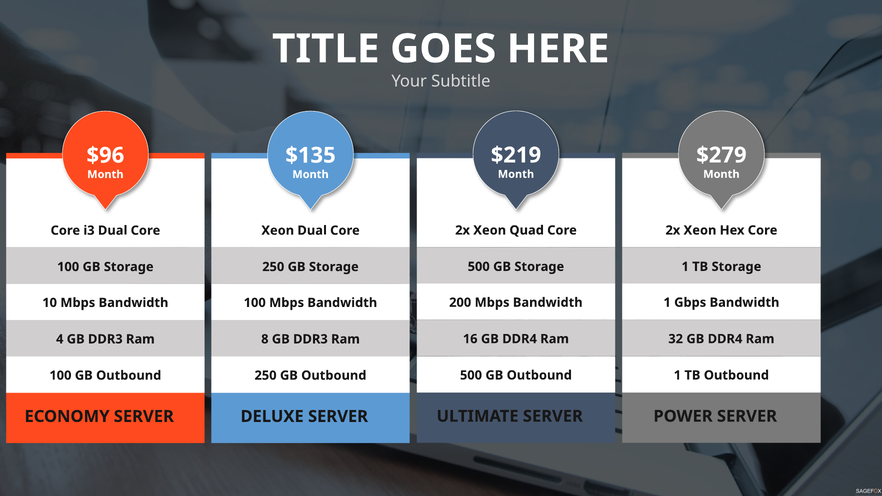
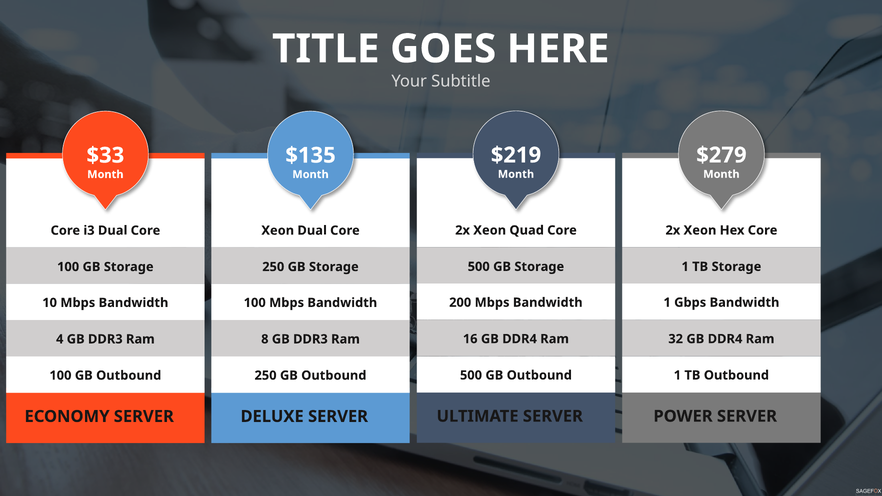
$96: $96 -> $33 (105, 155)
